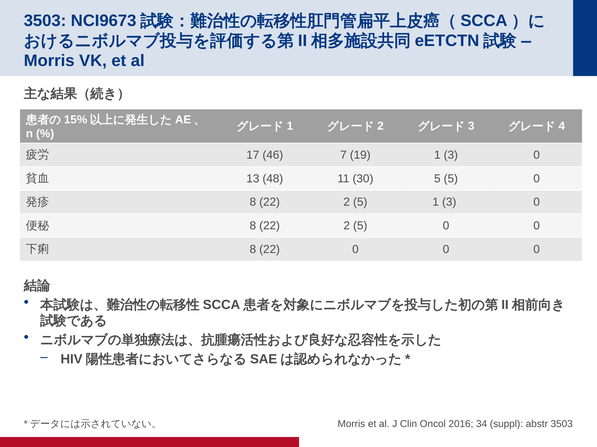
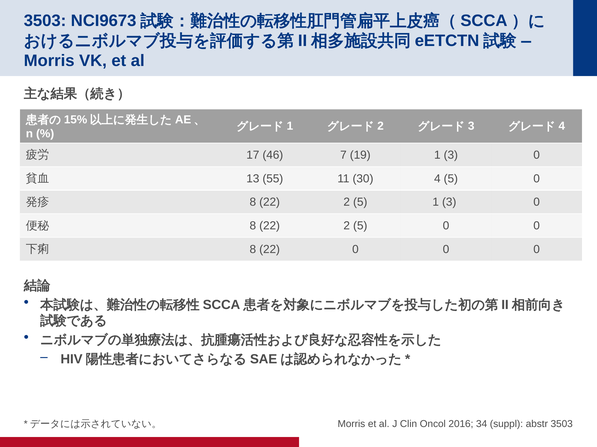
48: 48 -> 55 (273, 179)
30 5: 5 -> 4 (437, 179)
